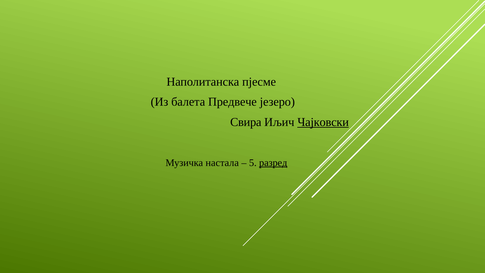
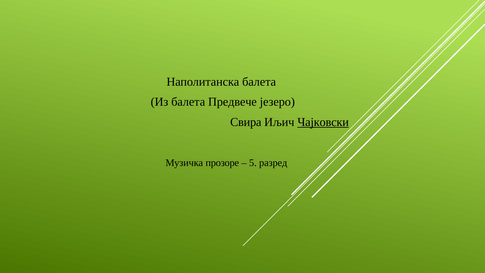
Наполитанска пјесме: пјесме -> балета (259, 82)
настала: настала -> прозоре (222, 163)
разред underline: present -> none (273, 163)
